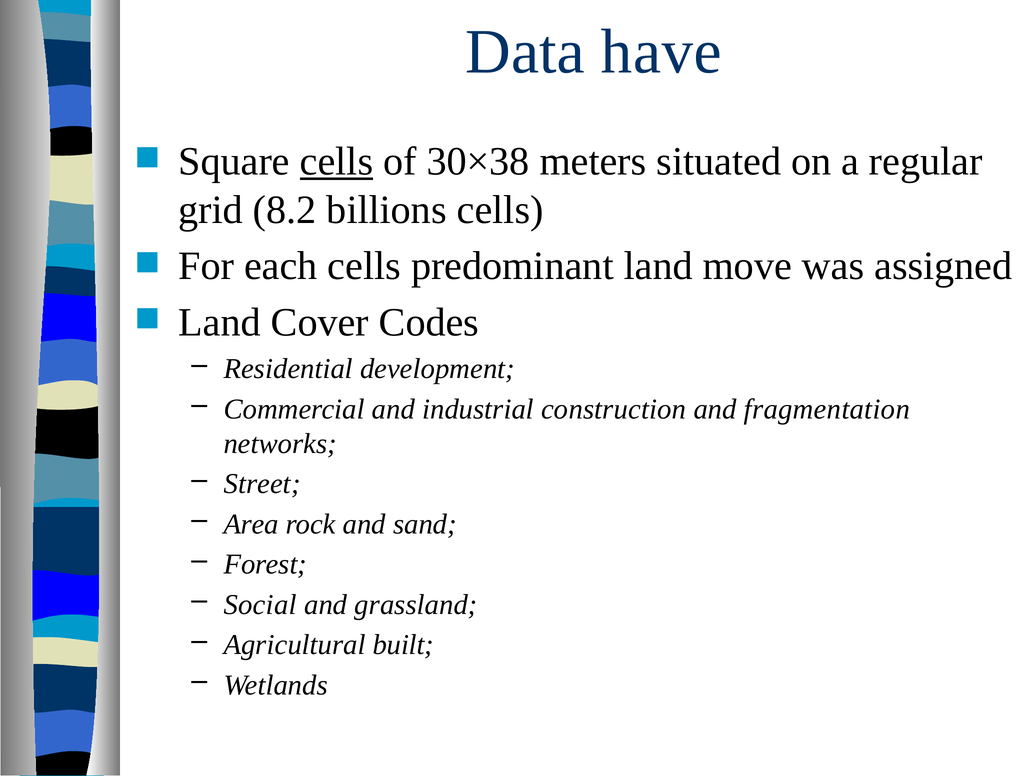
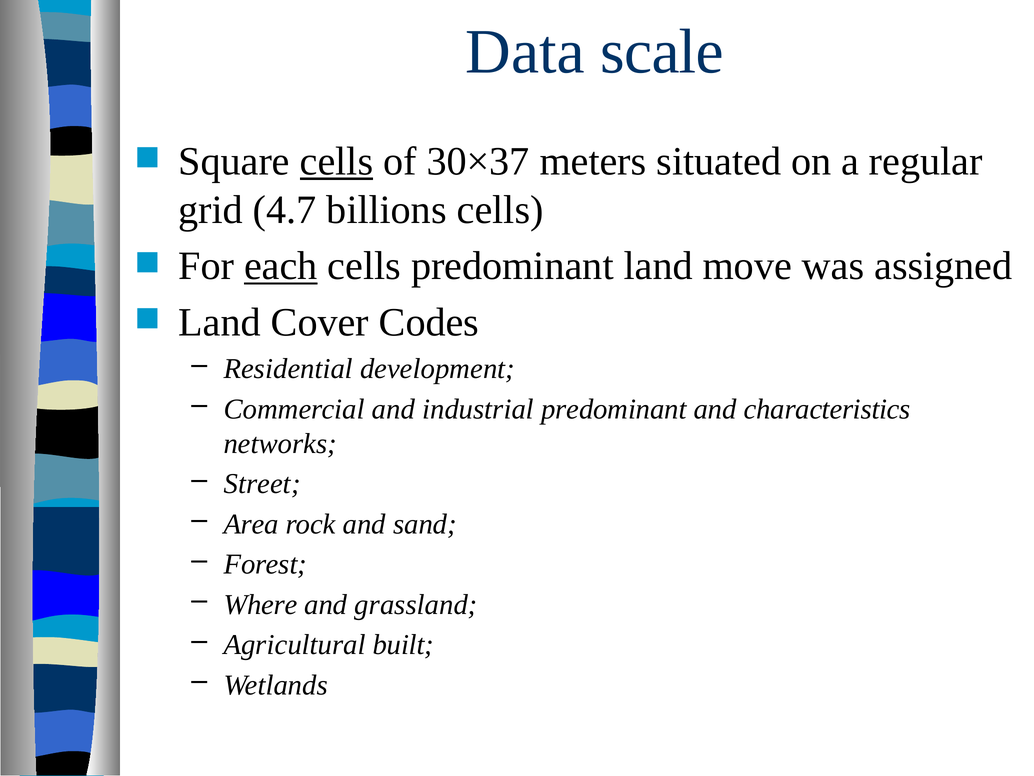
have: have -> scale (662, 52)
30×38: 30×38 -> 30×37 (478, 161)
8.2: 8.2 -> 4.7 (285, 210)
each underline: none -> present (281, 266)
industrial construction: construction -> predominant (614, 409)
fragmentation: fragmentation -> characteristics (827, 409)
Social: Social -> Where (260, 604)
